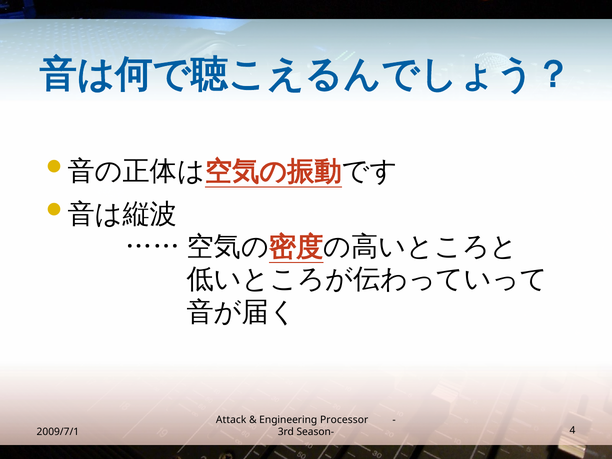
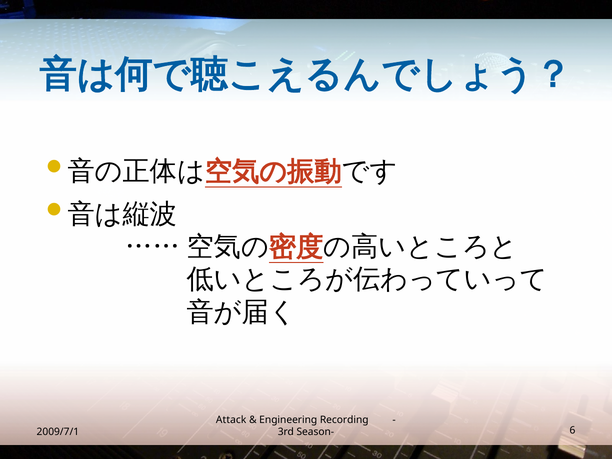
Processor: Processor -> Recording (344, 420)
4: 4 -> 6 (572, 430)
